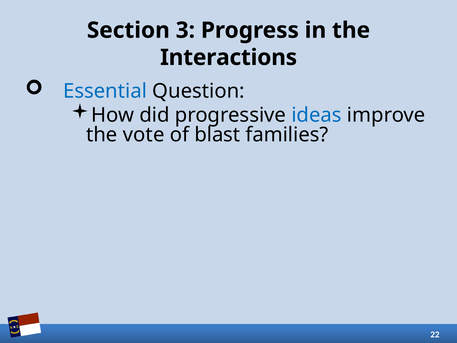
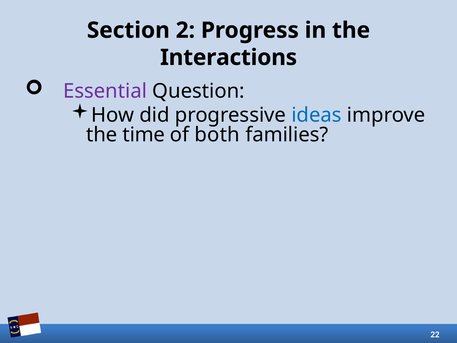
3: 3 -> 2 (185, 30)
Essential colour: blue -> purple (105, 91)
vote: vote -> time (144, 135)
blast: blast -> both (217, 135)
